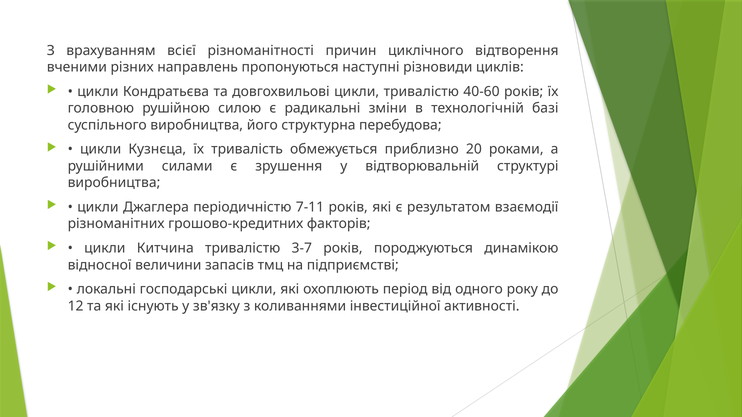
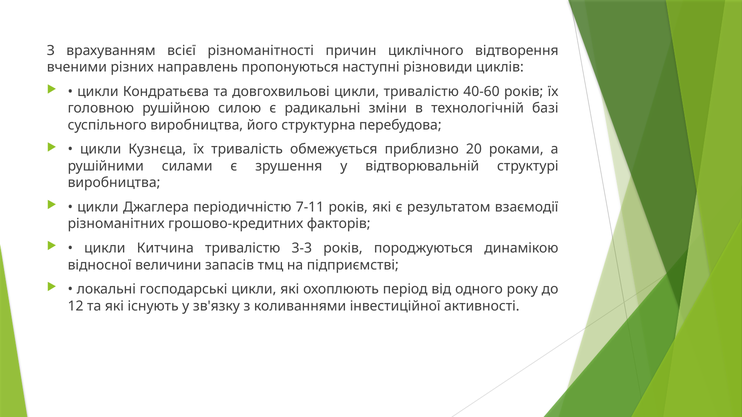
3-7: 3-7 -> 3-3 (302, 248)
